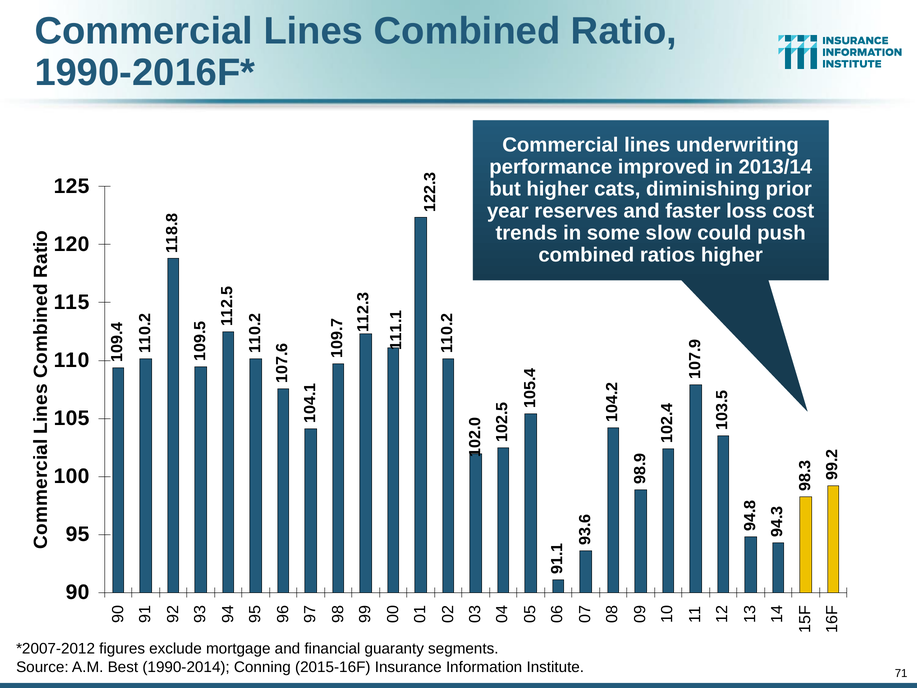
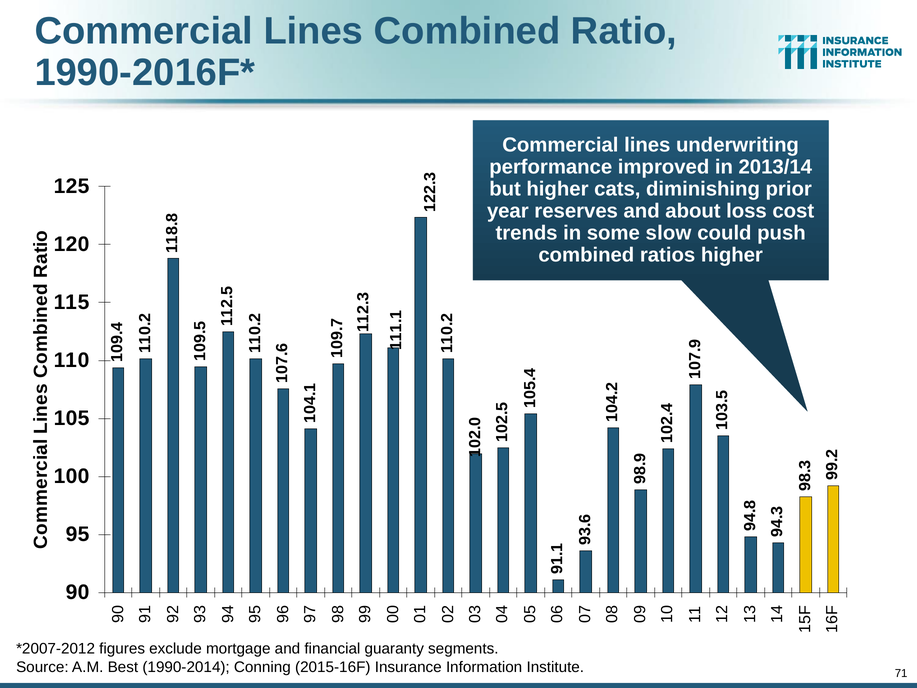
faster: faster -> about (693, 211)
